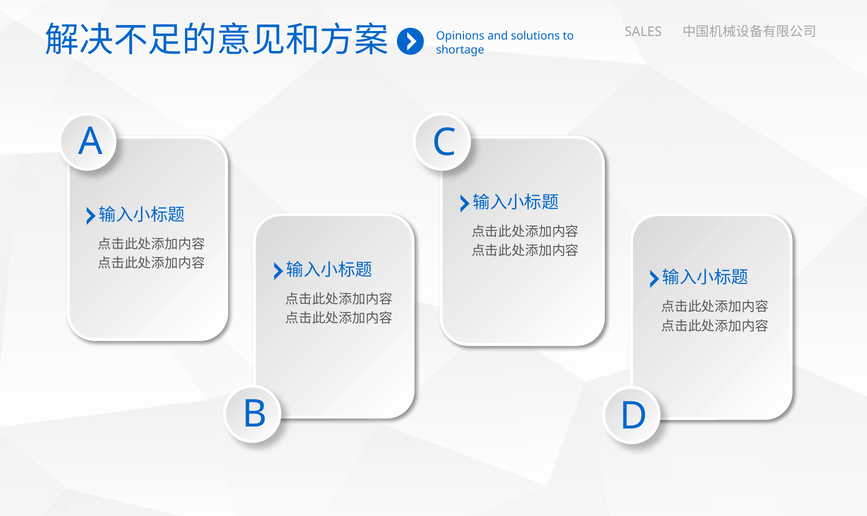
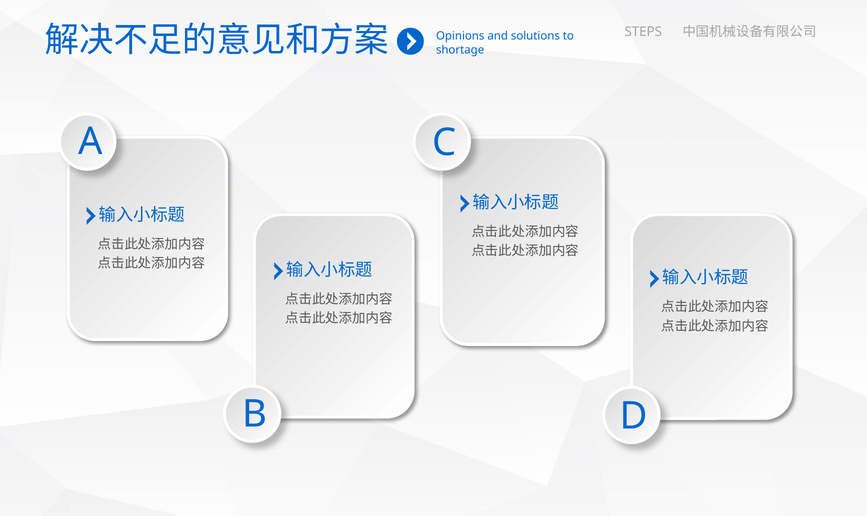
SALES: SALES -> STEPS (643, 32)
